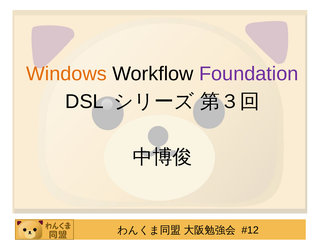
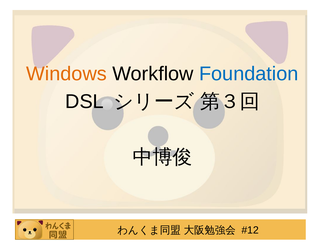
Foundation colour: purple -> blue (249, 74)
